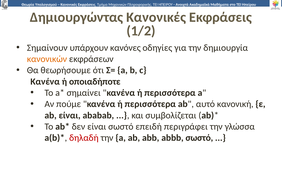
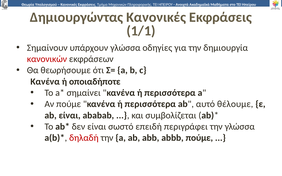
1/2: 1/2 -> 1/1 (141, 31)
υπάρχουν κανόνες: κανόνες -> γλώσσα (125, 48)
κανονικών colour: orange -> red (47, 59)
κανονική: κανονική -> θέλουμε (235, 104)
abbb σωστό: σωστό -> πούμε (199, 138)
